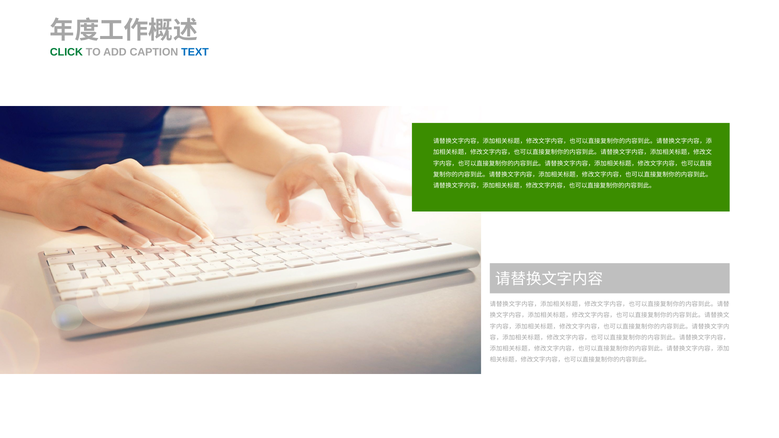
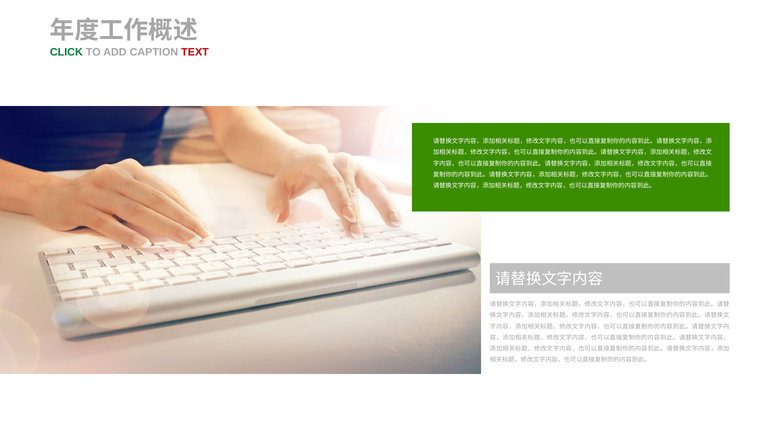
TEXT colour: blue -> red (195, 52)
